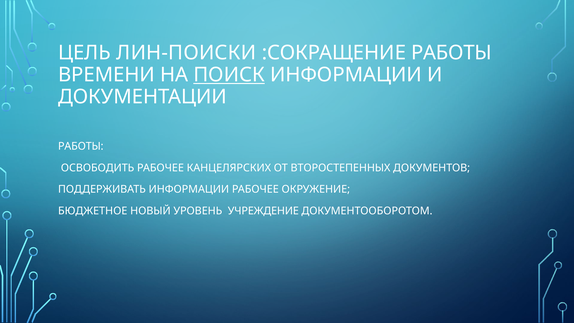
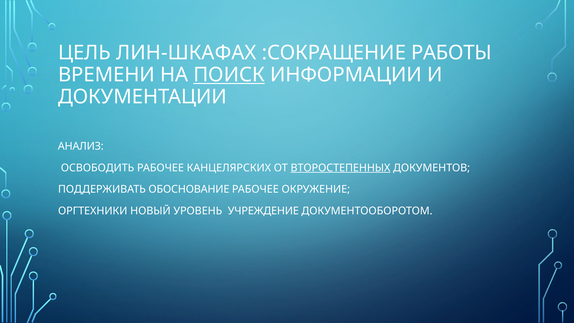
ЛИН-ПОИСКИ: ЛИН-ПОИСКИ -> ЛИН-ШКАФАХ (186, 53)
РАБОТЫ: РАБОТЫ -> АНАЛИЗ (81, 146)
ВТОРОСТЕПЕННЫХ underline: none -> present (340, 168)
ПОДДЕРЖИВАТЬ ИНФОРМАЦИИ: ИНФОРМАЦИИ -> ОБОСНОВАНИЕ (189, 189)
БЮДЖЕТНОЕ: БЮДЖЕТНОЕ -> ОРГТЕХНИКИ (93, 211)
